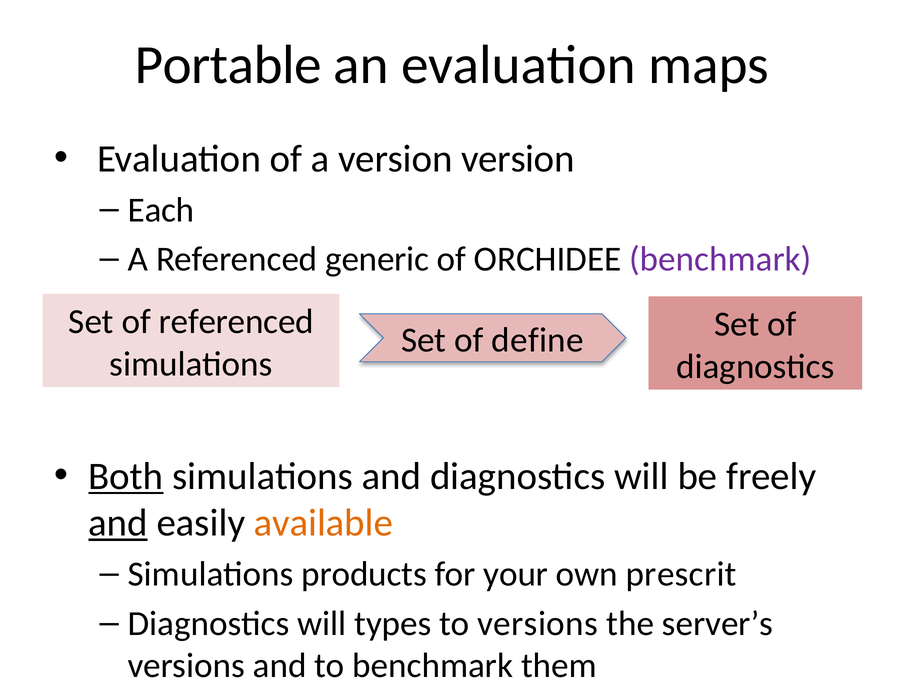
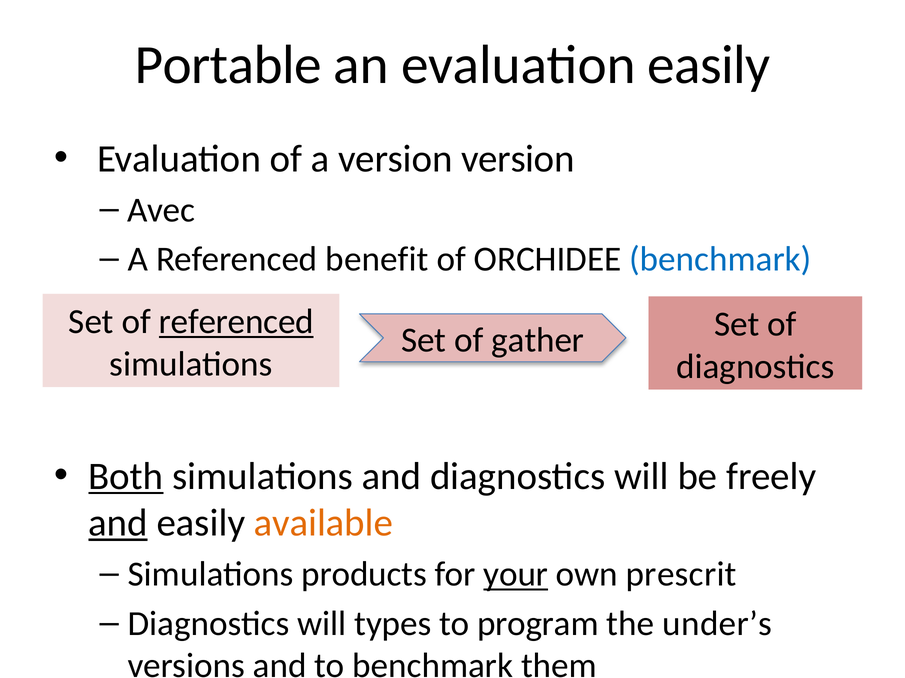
evaluation maps: maps -> easily (709, 65)
Each: Each -> Avec (161, 210)
generic: generic -> benefit (377, 259)
benchmark colour: purple -> blue (720, 259)
referenced underline: none -> present (236, 322)
define: define -> gather (538, 341)
your underline: none -> present (516, 575)
to versions: versions -> program (538, 624)
server’s: server’s -> under’s (717, 624)
